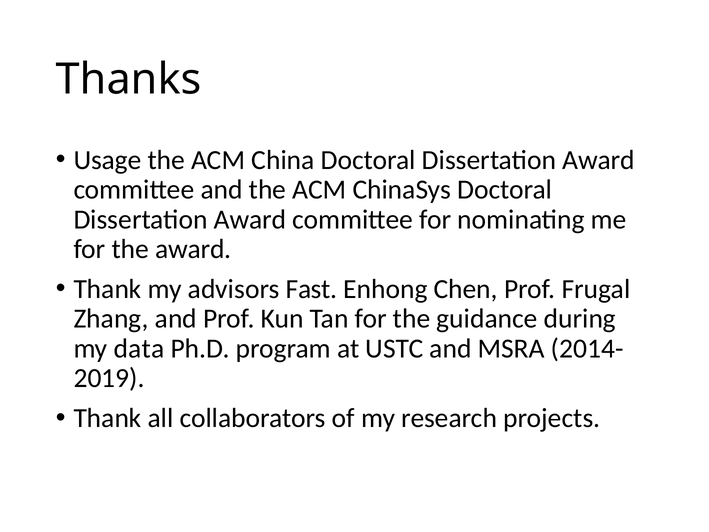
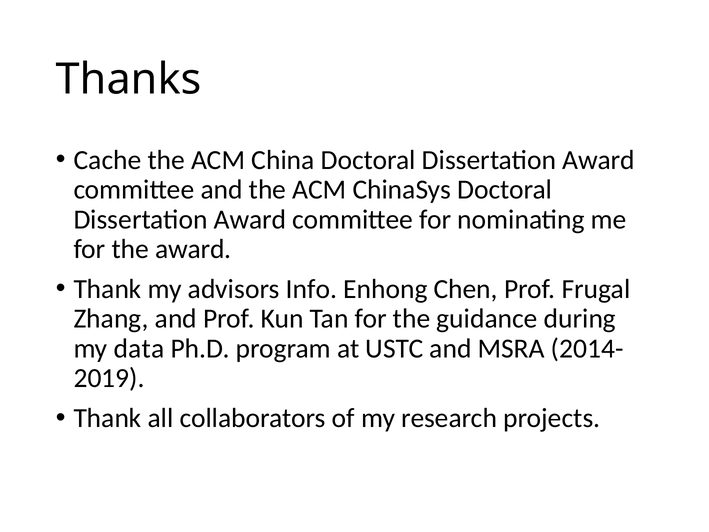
Usage: Usage -> Cache (107, 160)
Fast: Fast -> Info (311, 289)
